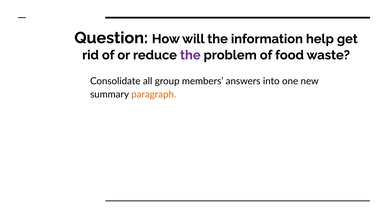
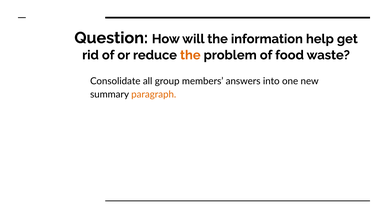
the colour: purple -> orange (190, 55)
